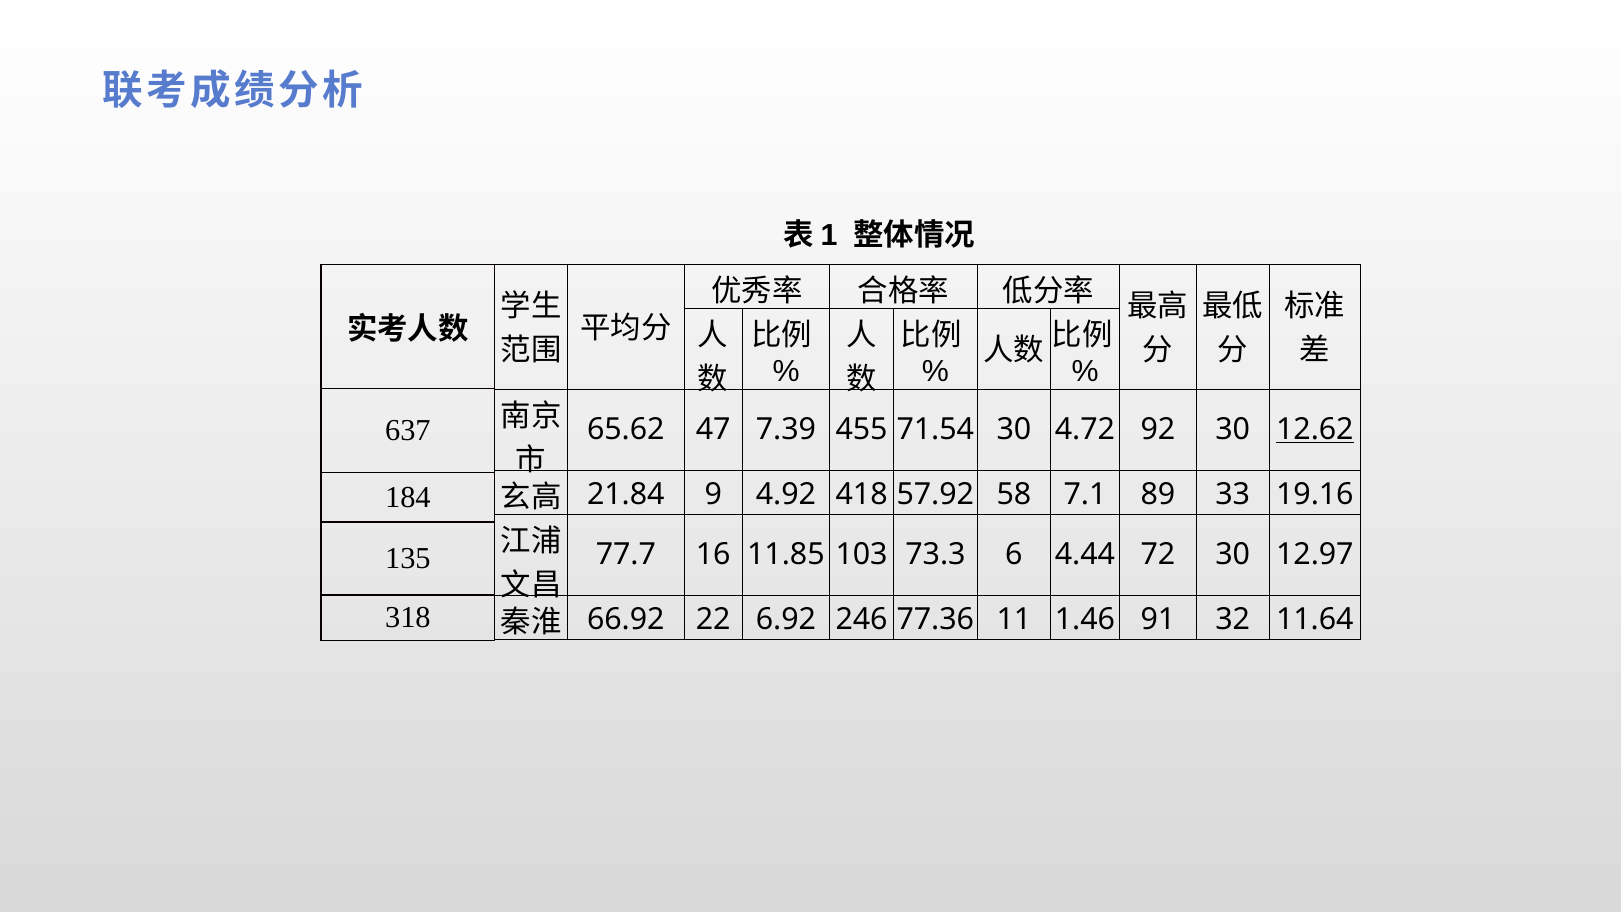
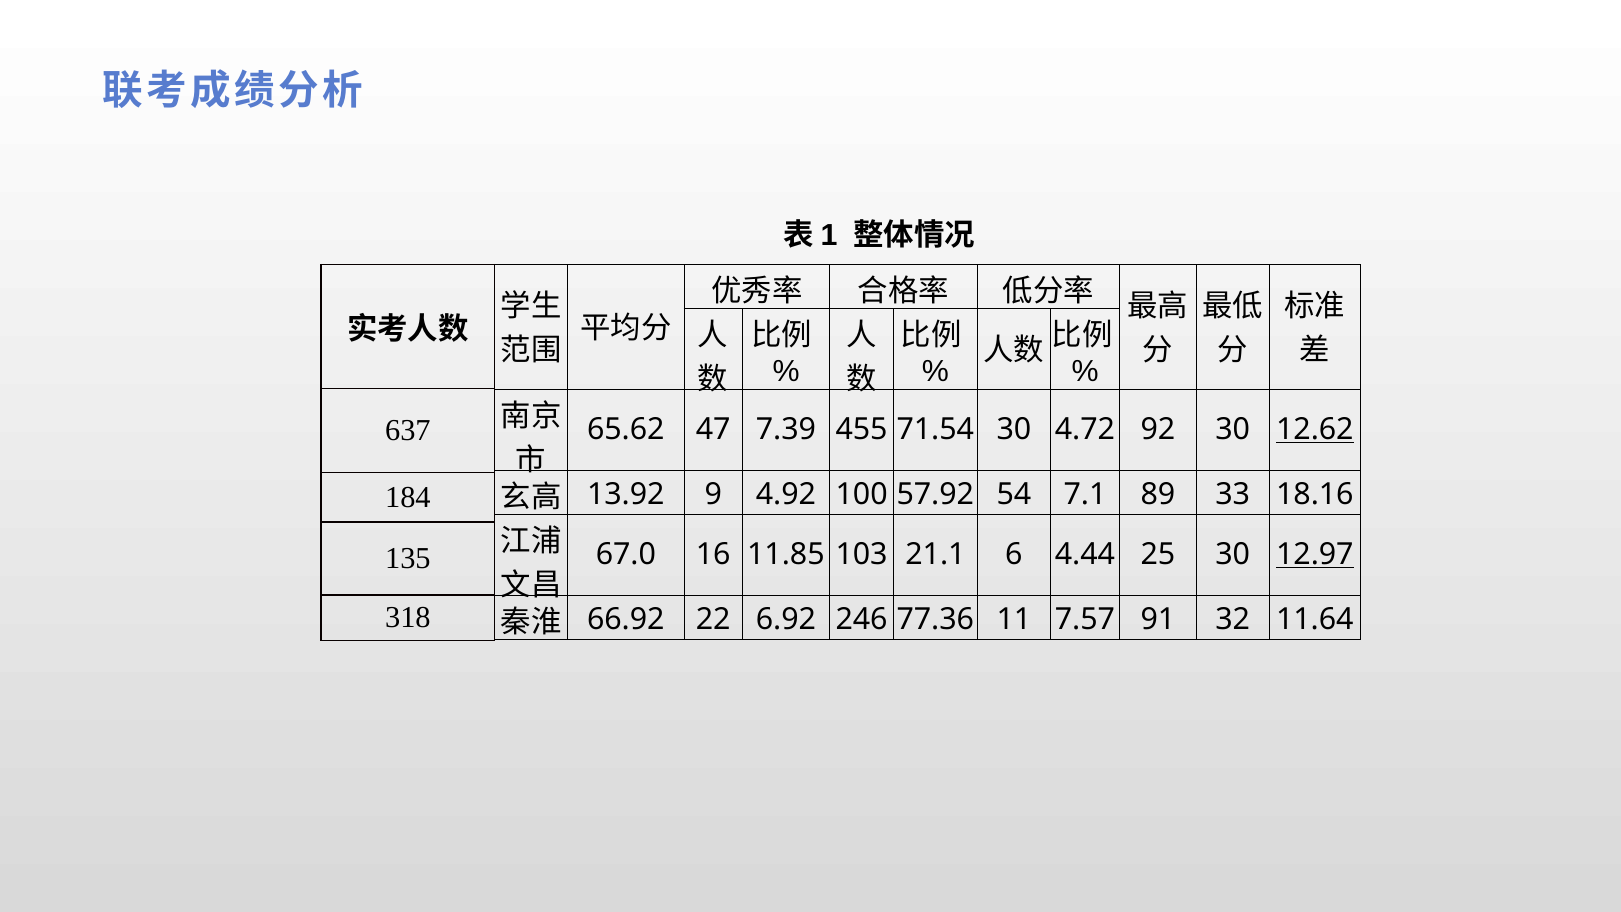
21.84: 21.84 -> 13.92 (626, 494)
418: 418 -> 100 (862, 494)
58: 58 -> 54 (1014, 494)
19.16: 19.16 -> 18.16 (1315, 494)
77.7: 77.7 -> 67.0 (626, 554)
73.3: 73.3 -> 21.1 (935, 554)
72: 72 -> 25 (1158, 554)
12.97 underline: none -> present (1315, 554)
1.46: 1.46 -> 7.57 (1085, 619)
